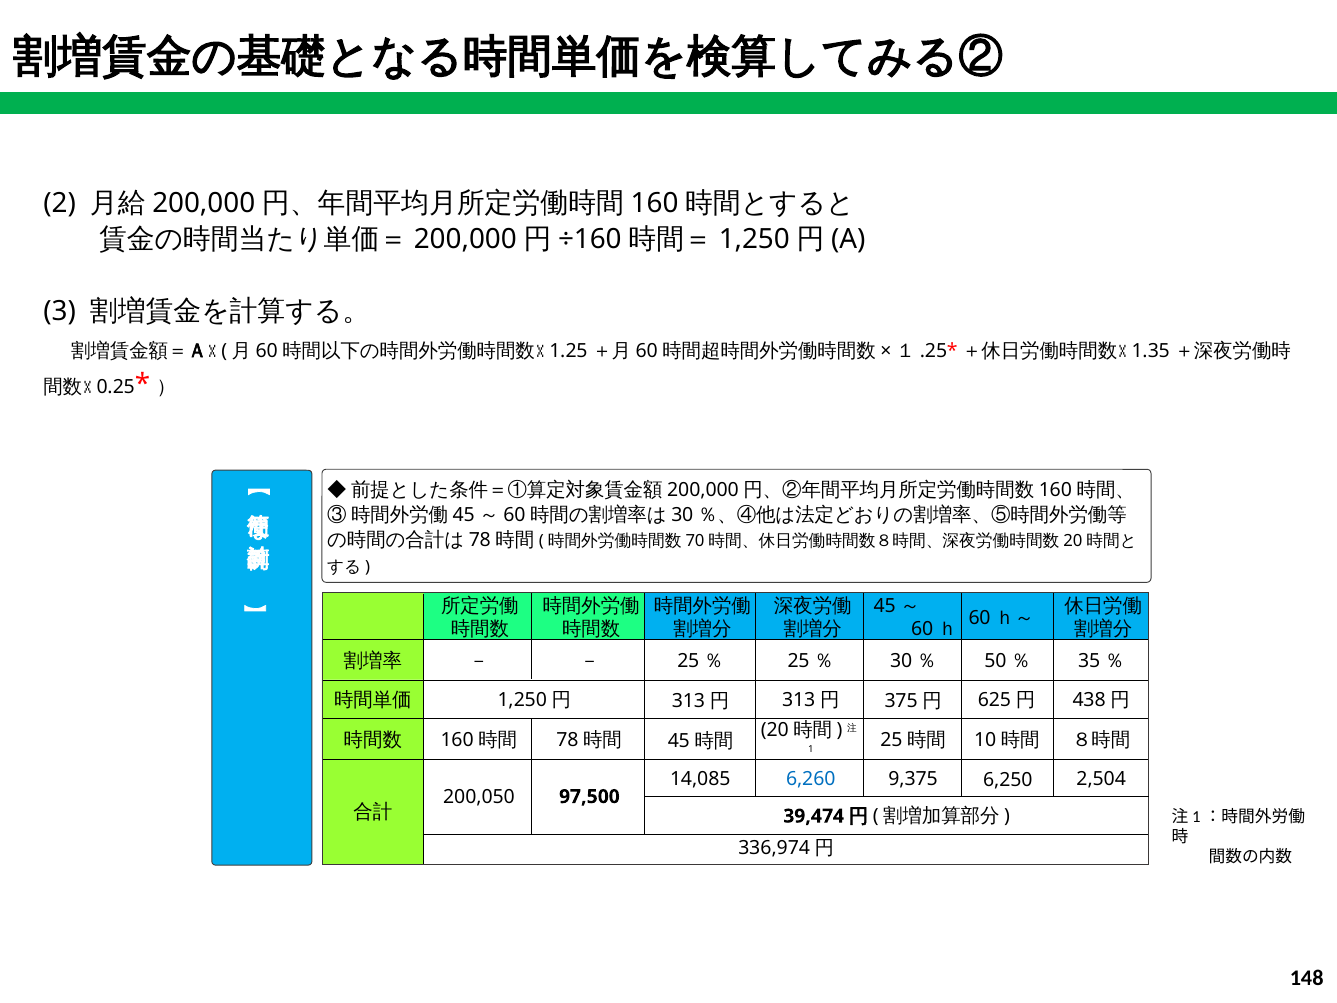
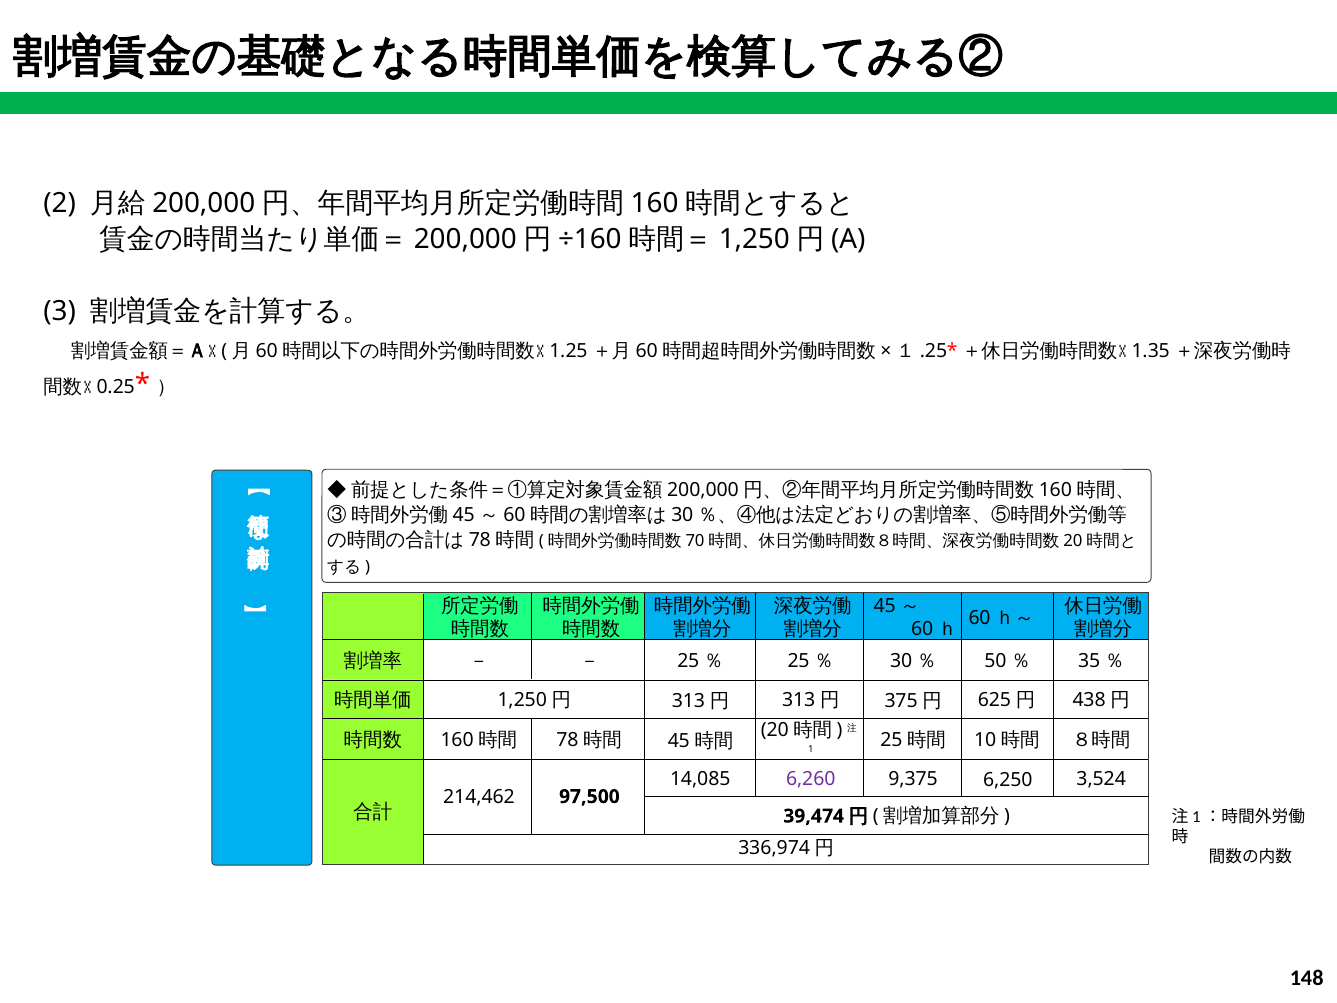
6,260 colour: blue -> purple (811, 779)
2,504: 2,504 -> 3,524 (1101, 779)
200,050: 200,050 -> 214,462 (479, 796)
